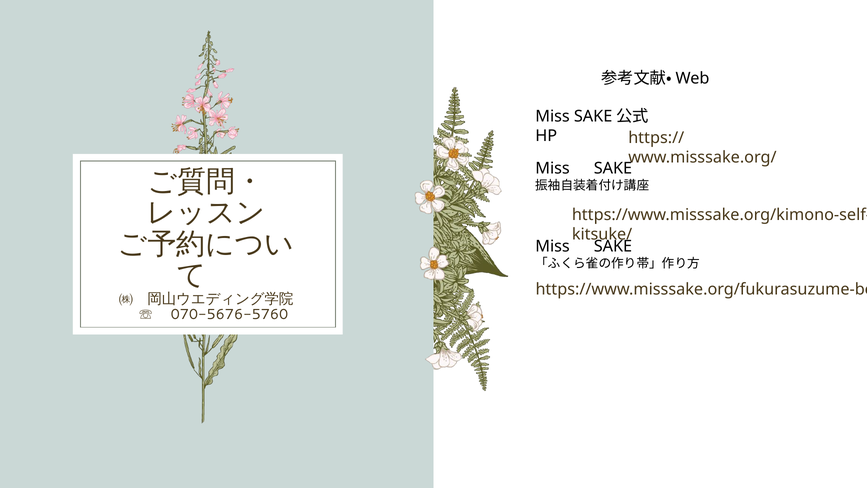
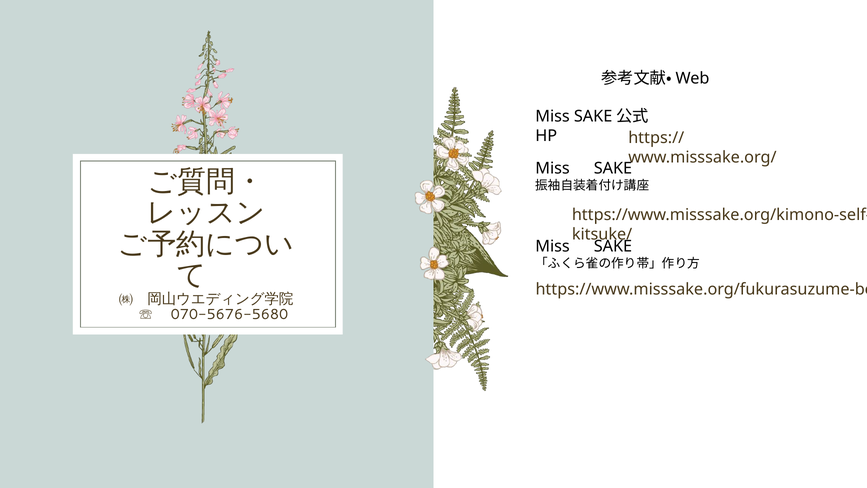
070-5676-5760: 070-5676-5760 -> 070-5676-5680 (229, 314)
